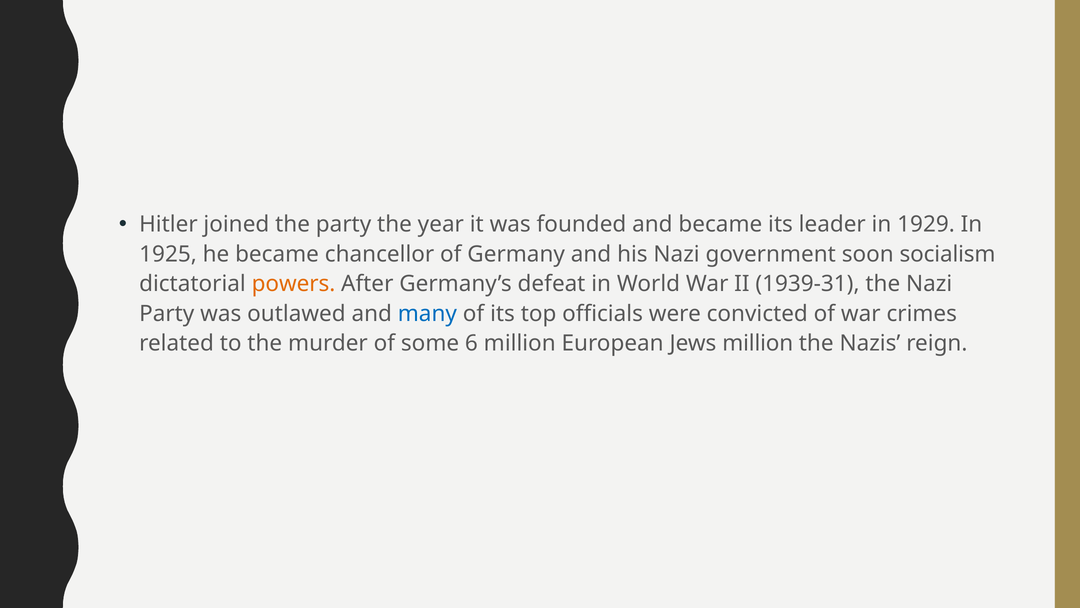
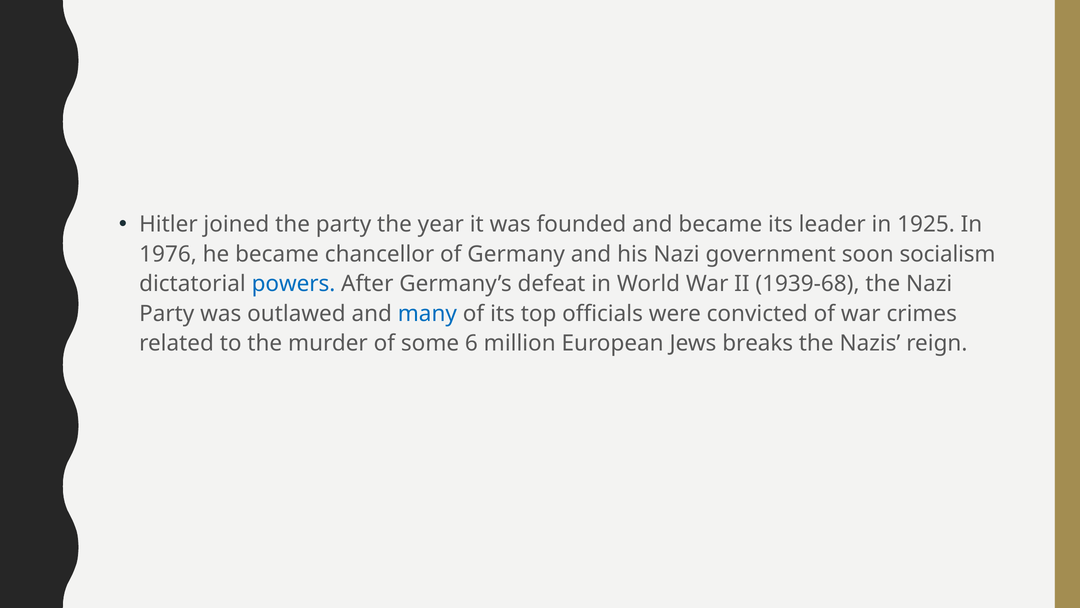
1929: 1929 -> 1925 (926, 224)
1925: 1925 -> 1976 (168, 254)
powers colour: orange -> blue (293, 284)
1939-31: 1939-31 -> 1939-68 (807, 284)
Jews million: million -> breaks (758, 343)
